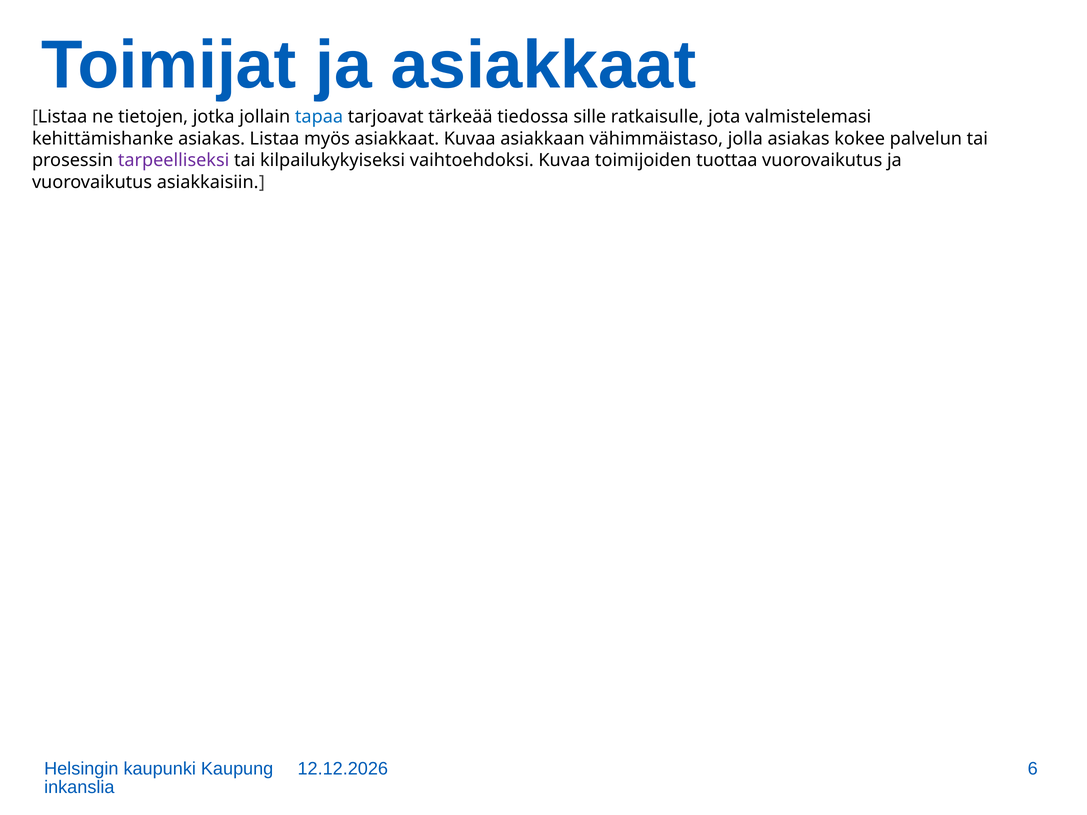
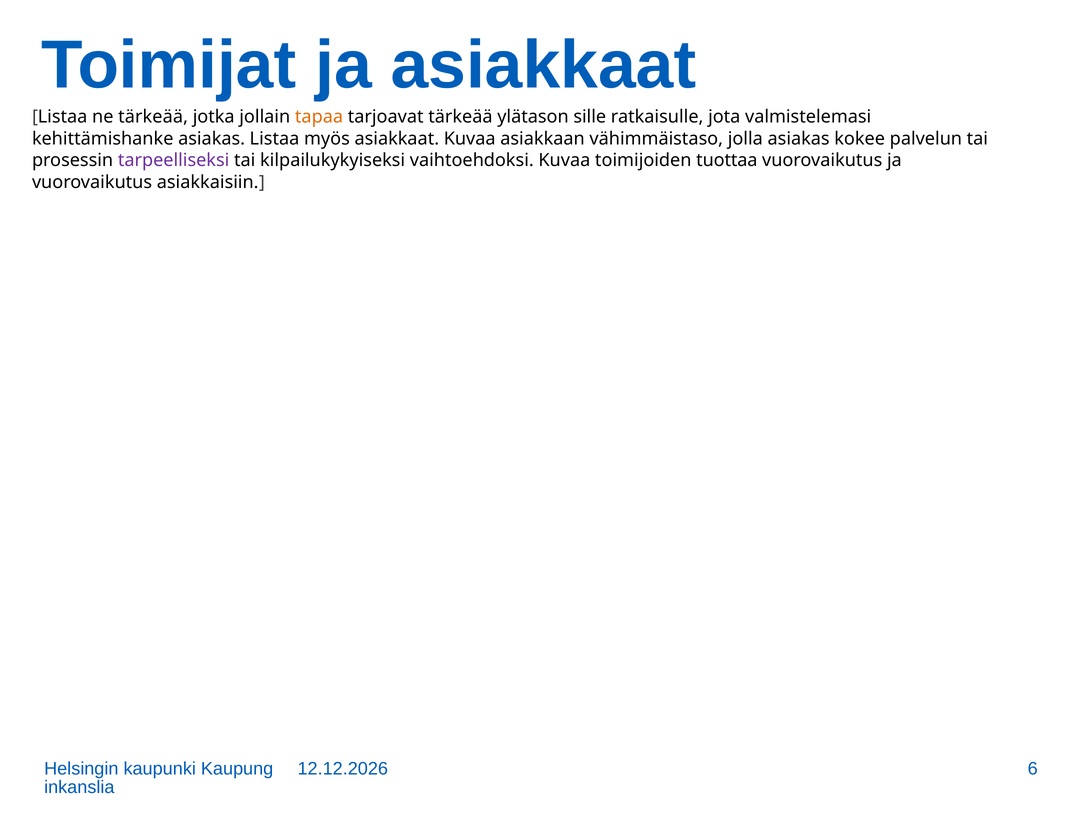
ne tietojen: tietojen -> tärkeää (153, 117)
tapaa colour: blue -> orange (319, 117)
tiedossa: tiedossa -> ylätason (533, 117)
